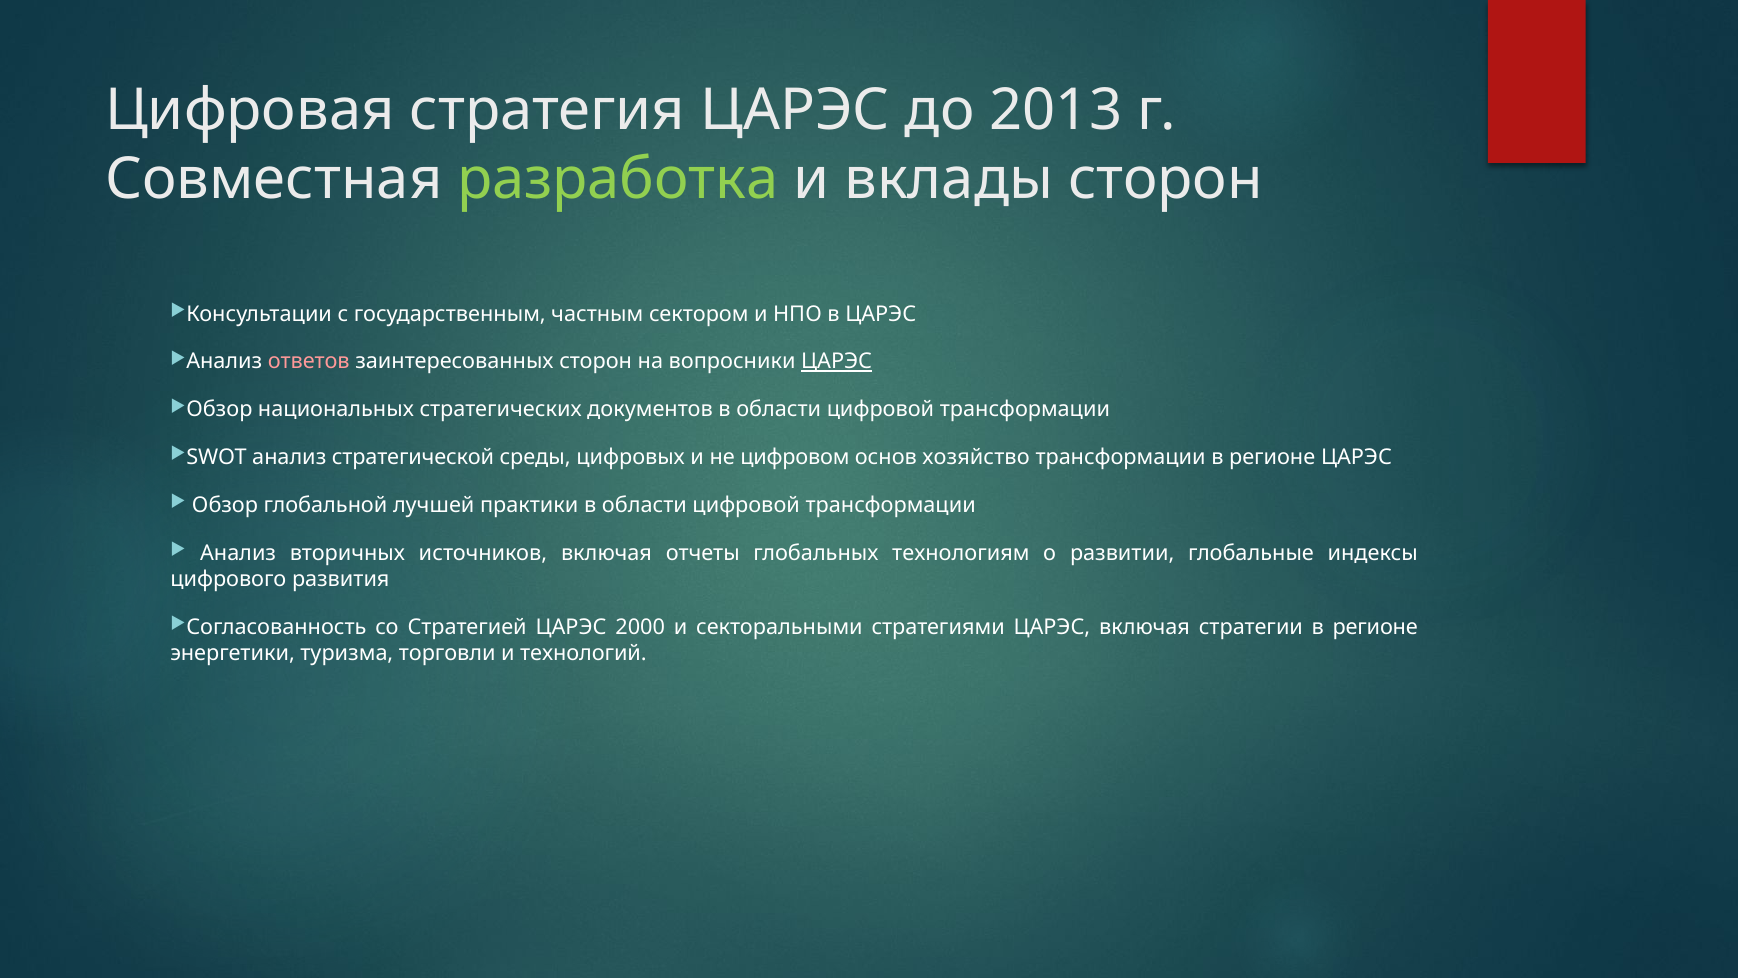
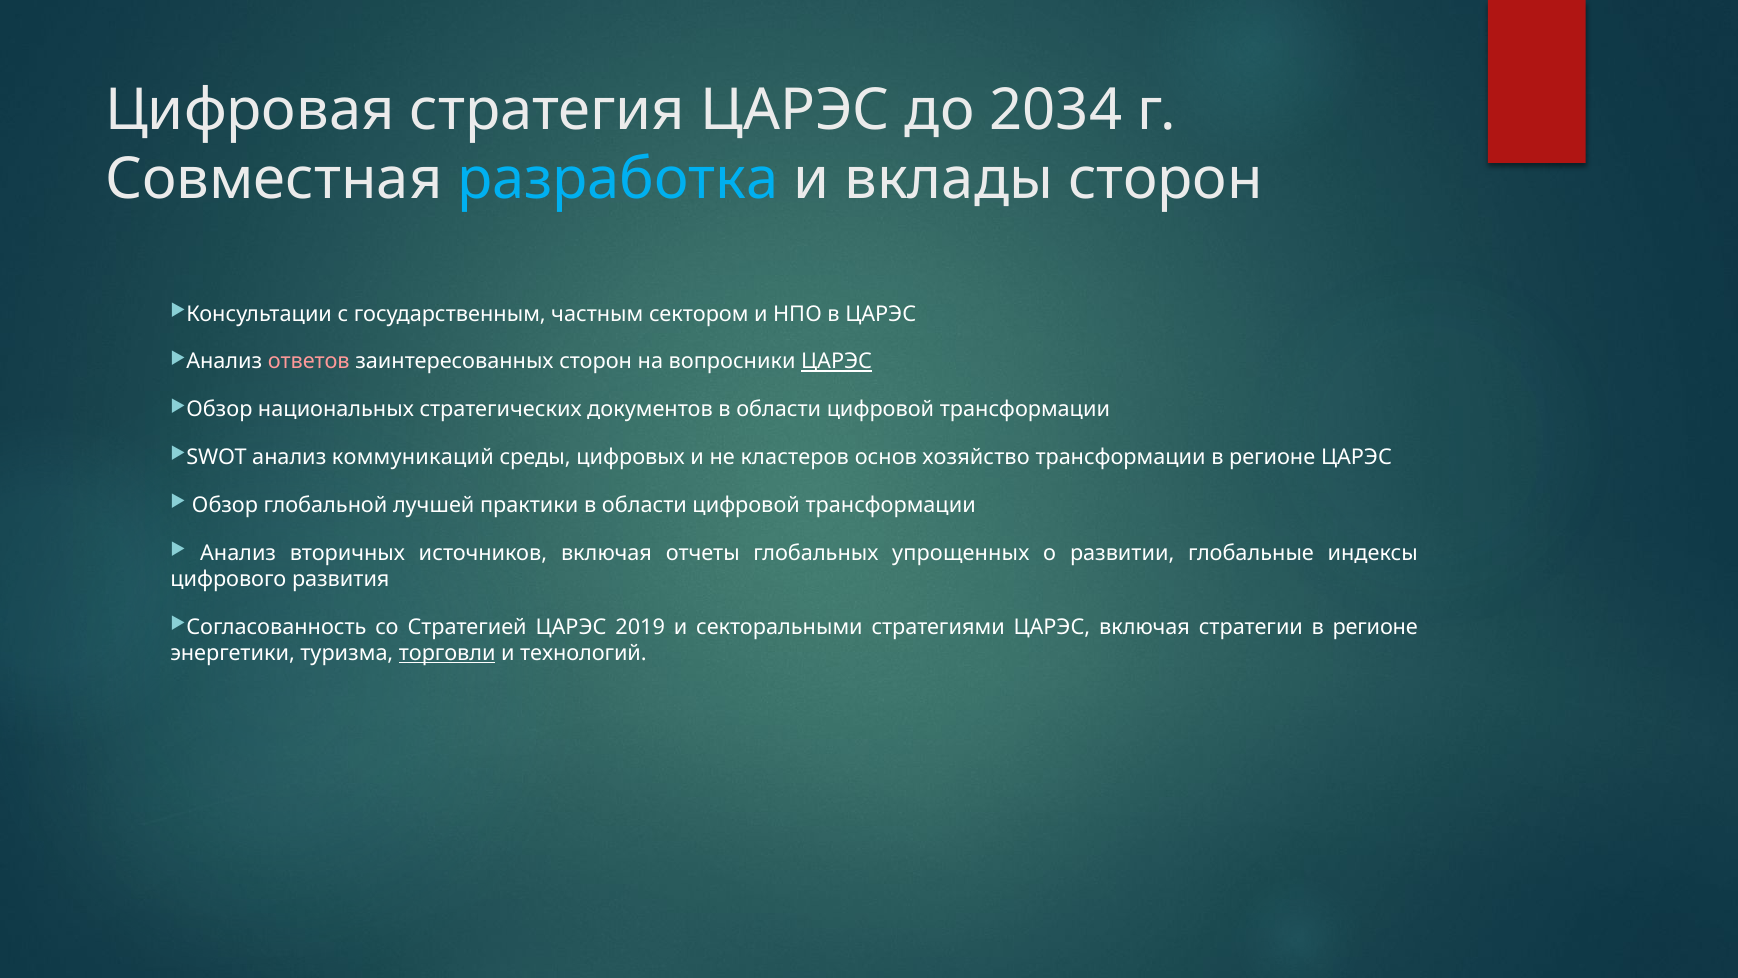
2013: 2013 -> 2034 (1056, 110)
разработка colour: light green -> light blue (618, 179)
стратегической: стратегической -> коммуникаций (413, 457)
цифровом: цифровом -> кластеров (795, 457)
технологиям: технологиям -> упрощенных (961, 553)
2000: 2000 -> 2019 (640, 627)
торговли underline: none -> present (447, 653)
